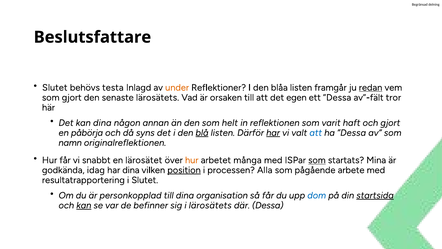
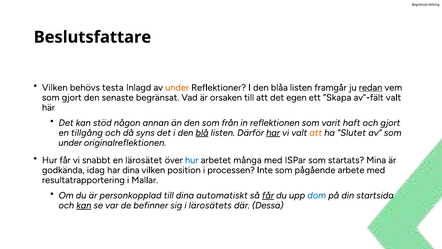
Slutet: Slutet -> Vilken (55, 87)
senaste lärosätets: lärosätets -> begränsat (158, 97)
ett ”Dessa: ”Dessa -> ”Skapa (337, 97)
av”-fält tror: tror -> valt (393, 97)
kan dina: dina -> stöd (102, 123)
helt: helt -> från (230, 123)
påbörja: påbörja -> tillgång (87, 133)
att colour: blue -> orange (316, 133)
ha ”Dessa: ”Dessa -> ”Slutet (352, 133)
namn: namn -> under (70, 143)
hur colour: orange -> blue (192, 160)
som underline: present -> none (317, 160)
position underline: present -> none (184, 170)
Alla: Alla -> Inte (265, 170)
i Slutet: Slutet -> Mallar (145, 180)
organisation: organisation -> automatiskt (222, 195)
får underline: none -> present (268, 195)
startsida underline: present -> none (375, 195)
